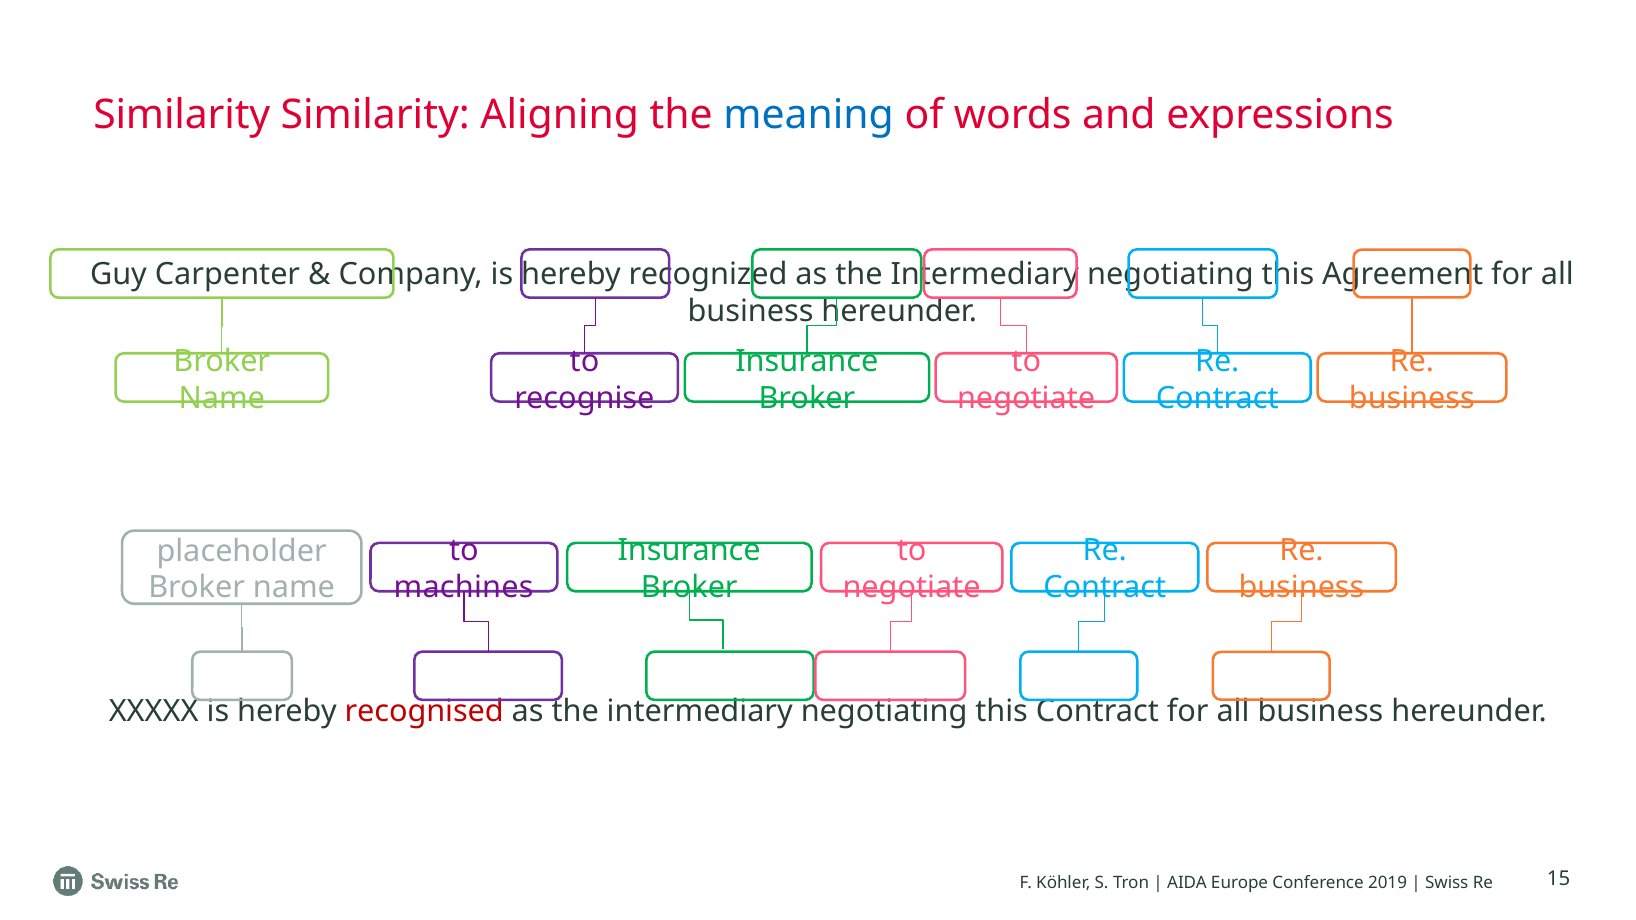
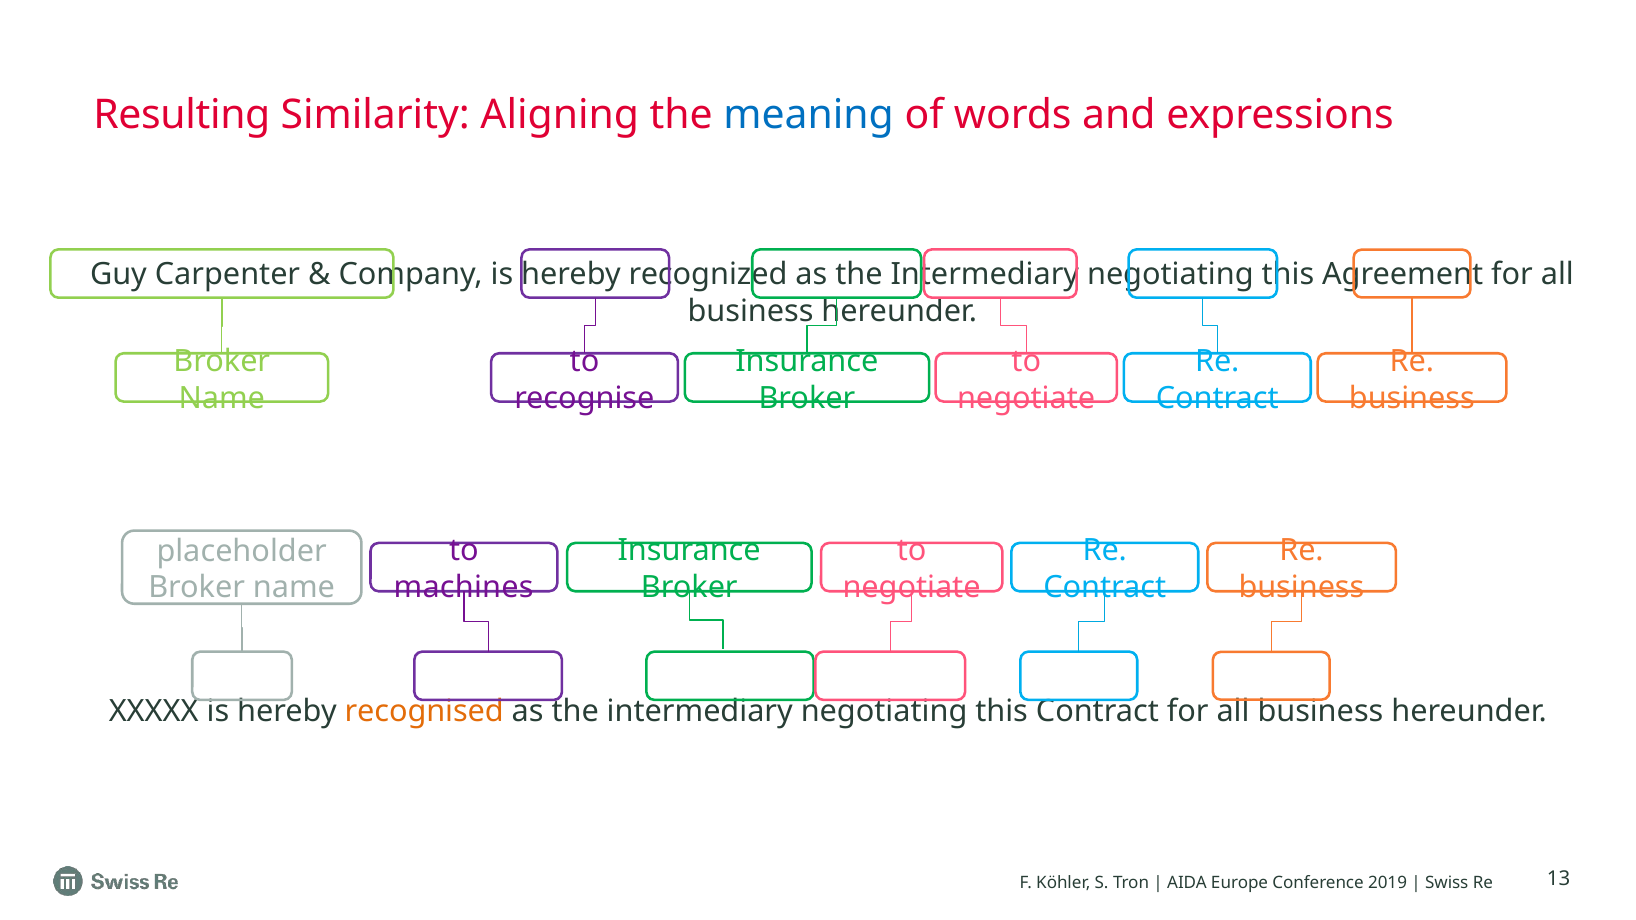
Similarity: Similarity -> Resulting (182, 115)
recognised colour: red -> orange (424, 712)
15: 15 -> 13 (1559, 879)
